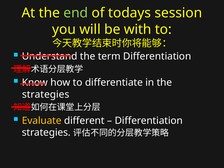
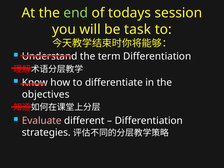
with: with -> task (138, 29)
strategies: strategies -> objectives (46, 94)
Evaluate colour: yellow -> pink (42, 121)
